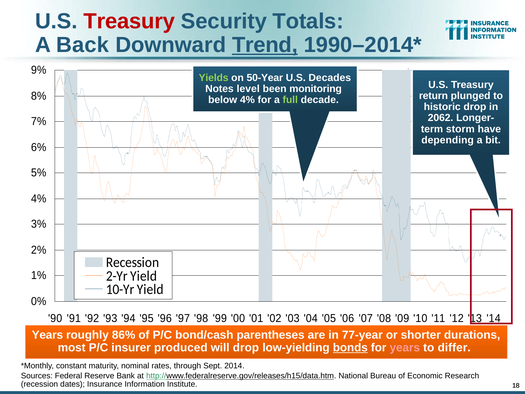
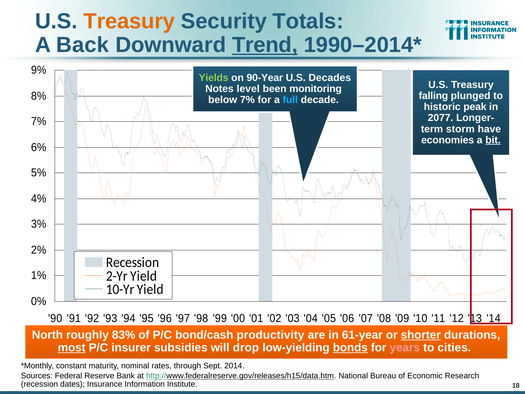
Treasury colour: red -> orange (129, 21)
50-Year: 50-Year -> 90-Year (265, 78)
return: return -> falling (433, 96)
below 4%: 4% -> 7% (247, 100)
full colour: light green -> light blue (290, 100)
historic drop: drop -> peak (475, 107)
2062: 2062 -> 2077 (441, 118)
depending: depending -> economies (448, 140)
bit underline: none -> present (493, 140)
Years: Years -> North (47, 335)
86%: 86% -> 83% (124, 335)
parentheses: parentheses -> productivity (270, 335)
77-year: 77-year -> 61-year (362, 335)
shorter underline: none -> present (421, 335)
most underline: none -> present (72, 347)
produced: produced -> subsidies (181, 347)
differ: differ -> cities (454, 347)
